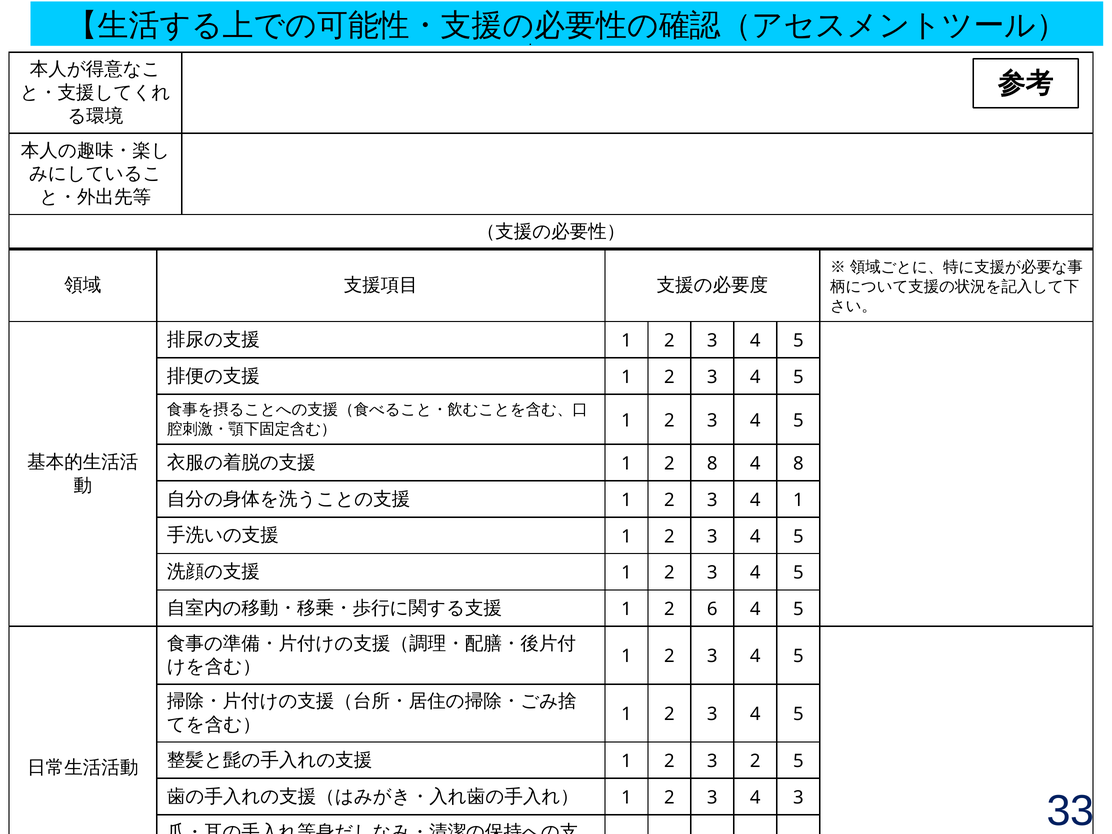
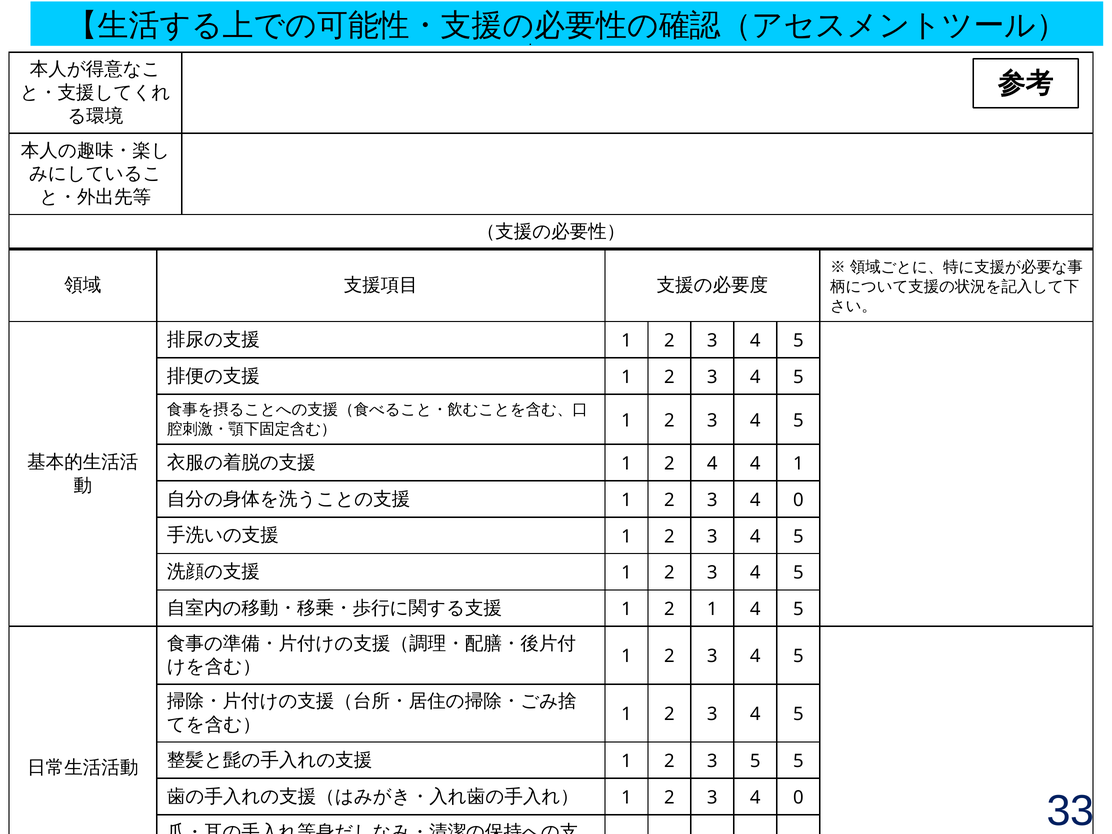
2 8: 8 -> 4 (712, 464)
4 8: 8 -> 1 (798, 464)
1: 1 -> 0 (798, 500)
2 6: 6 -> 1 (712, 609)
3 2: 2 -> 5 (755, 761)
3: 3 -> 0 (798, 798)
